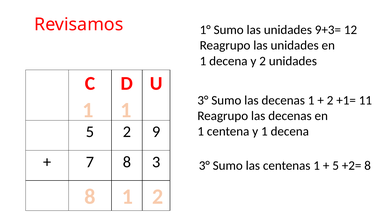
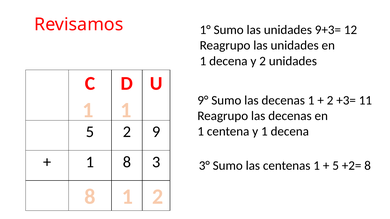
3°: 3° -> 9° (203, 100)
+1=: +1= -> +3= (346, 100)
7: 7 -> 1 (90, 162)
